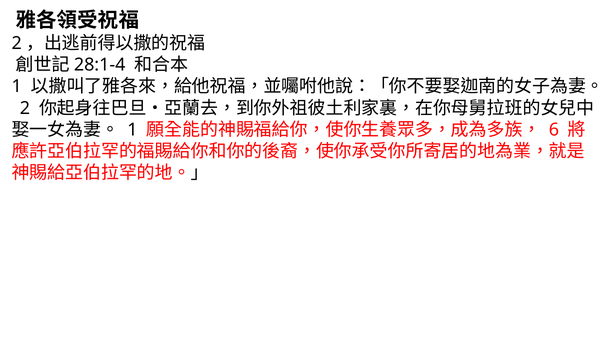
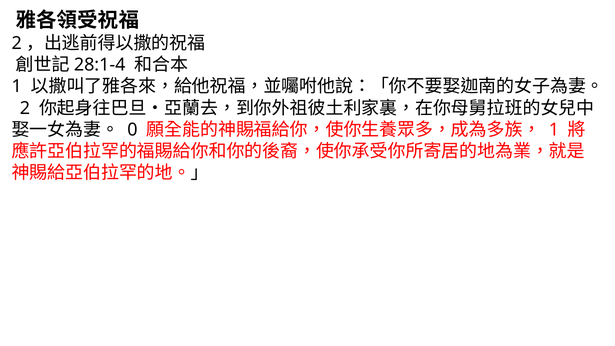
1: 1 -> 0 (132, 130)
6: 6 -> 1 (554, 130)
